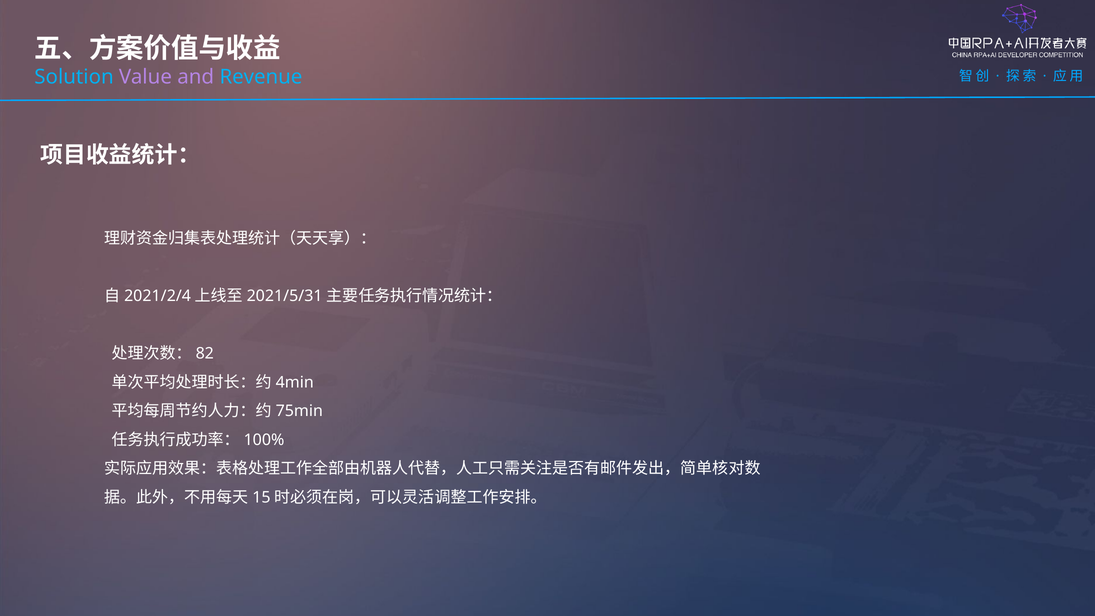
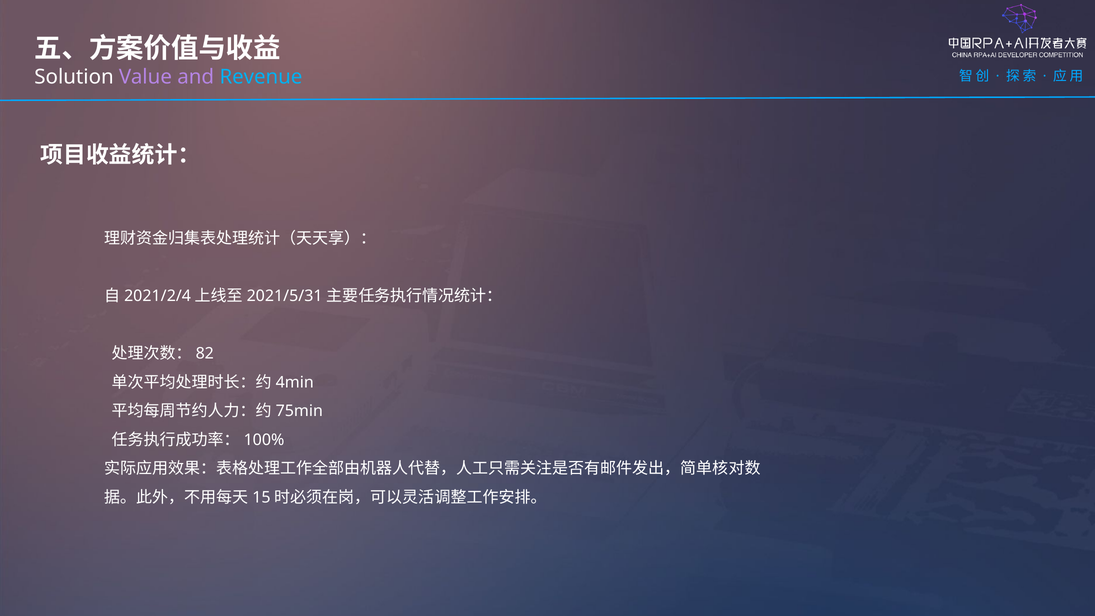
Solution colour: light blue -> white (74, 77)
